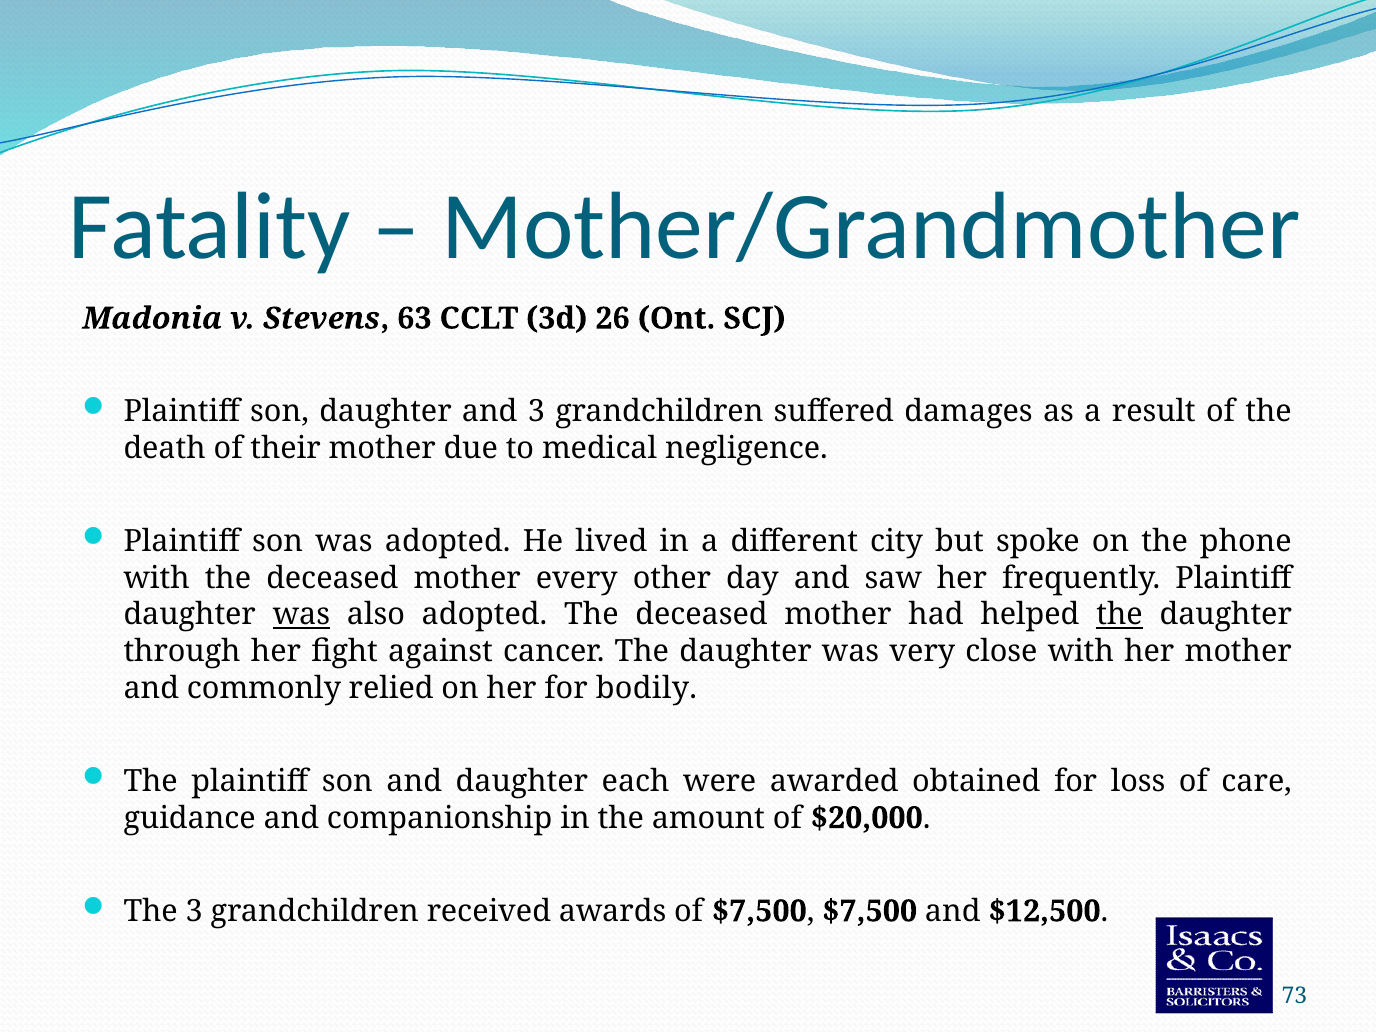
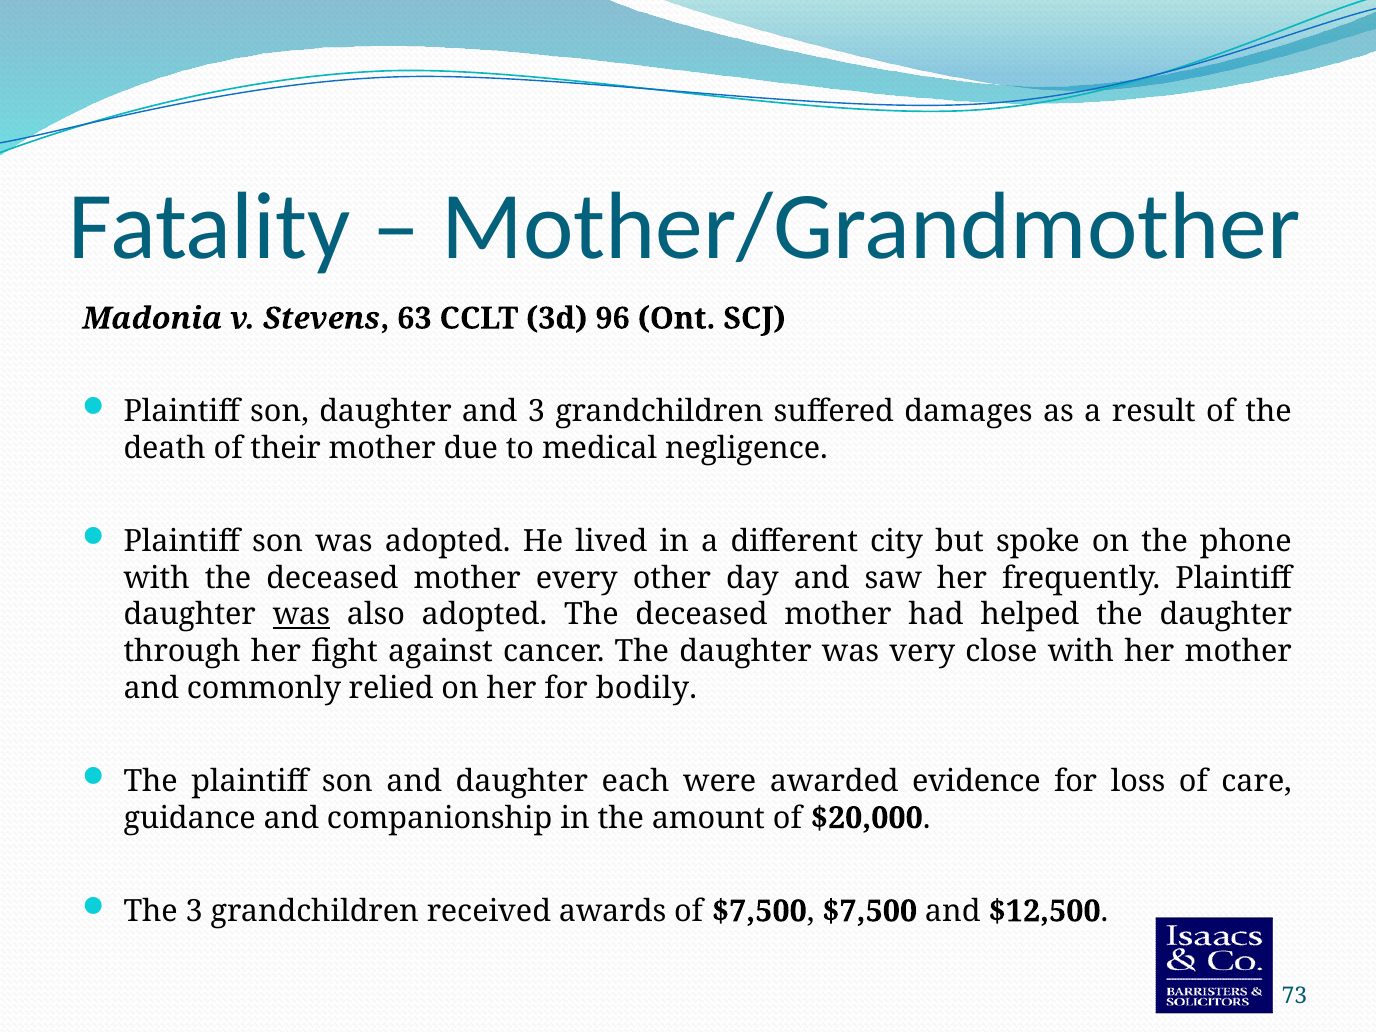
26: 26 -> 96 (613, 318)
the underline: present -> none (1120, 615)
obtained: obtained -> evidence (976, 781)
